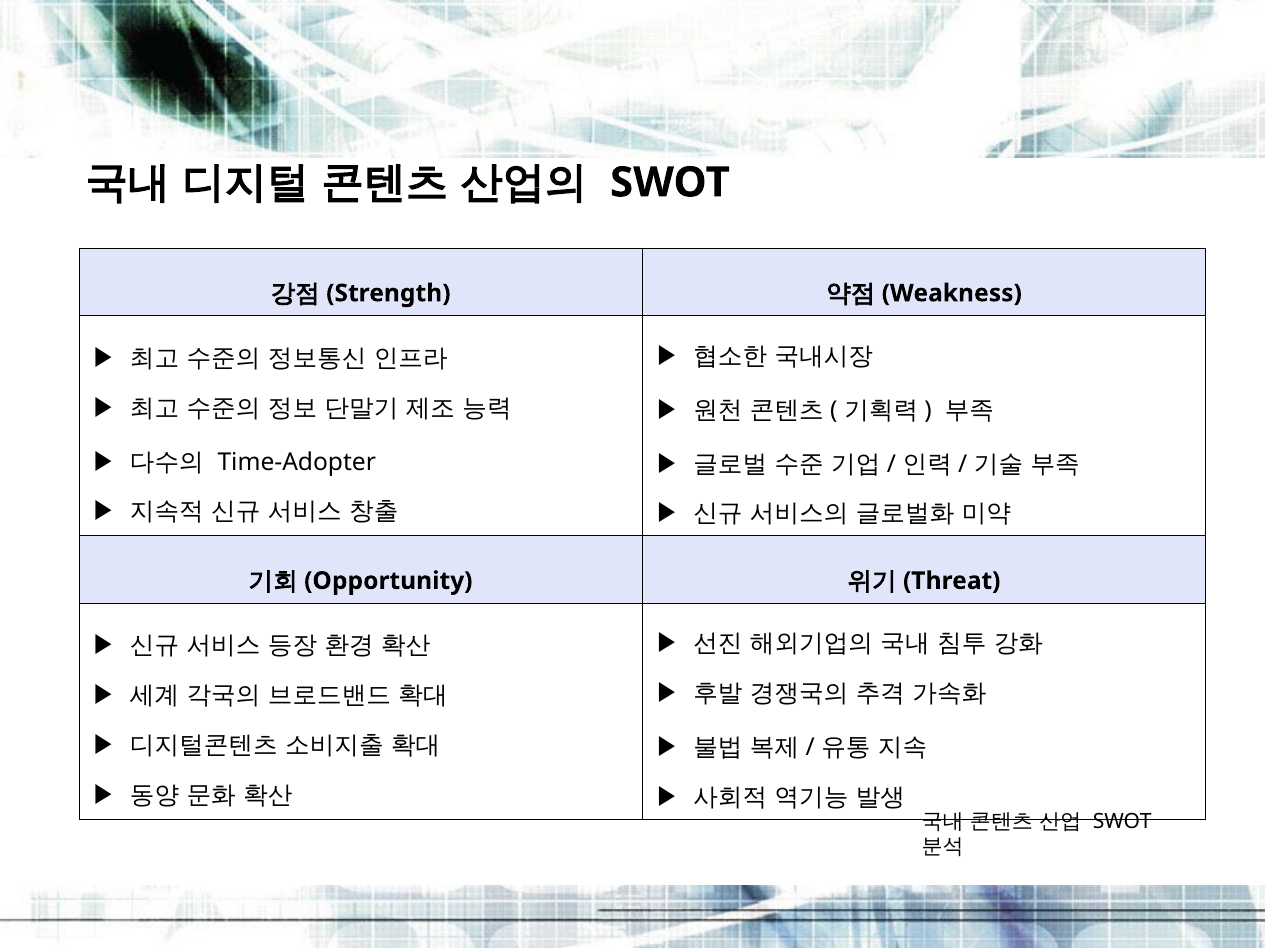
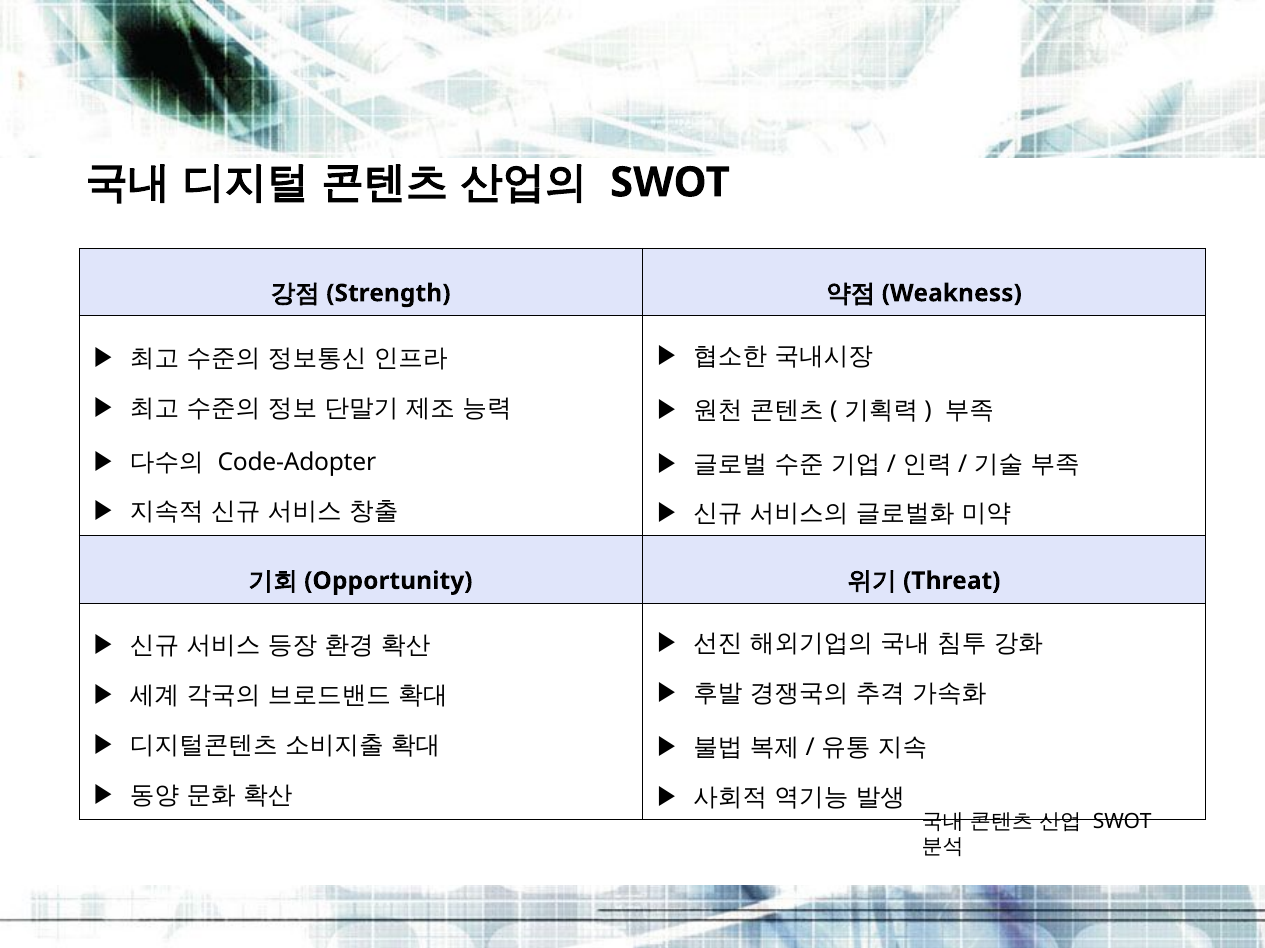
Time-Adopter: Time-Adopter -> Code-Adopter (297, 462)
